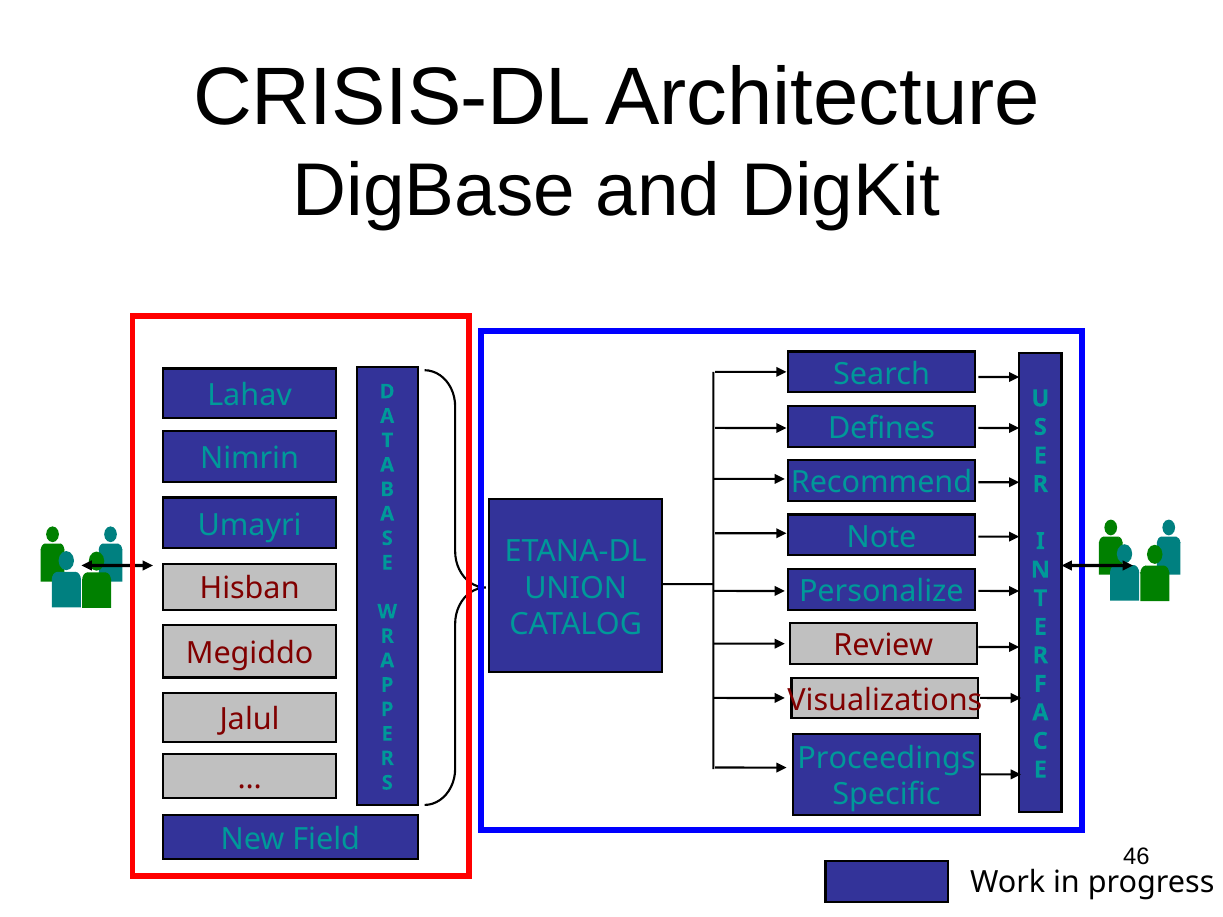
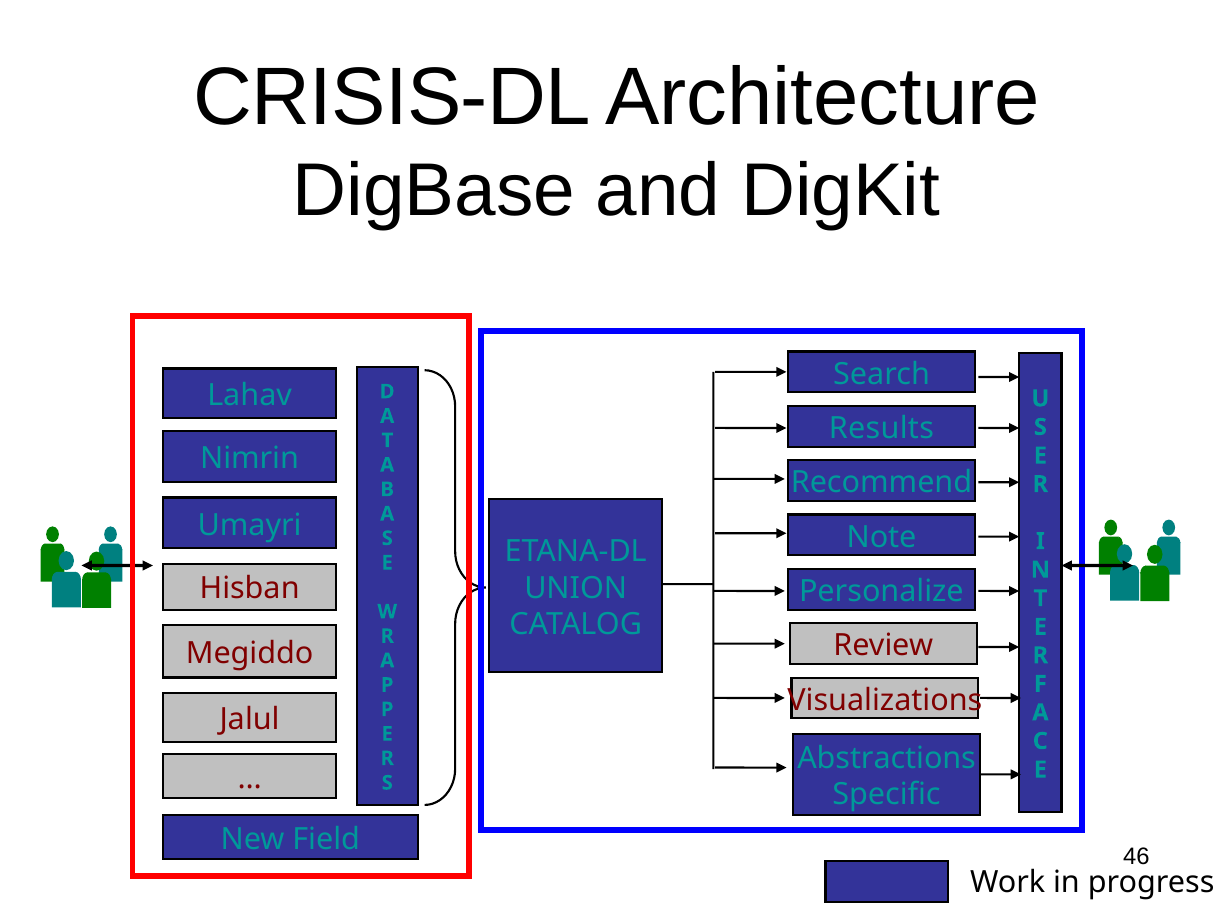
Defines: Defines -> Results (881, 428)
Proceedings: Proceedings -> Abstractions (887, 758)
